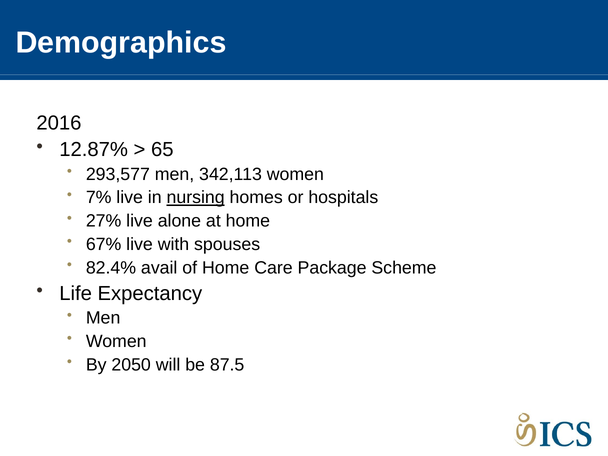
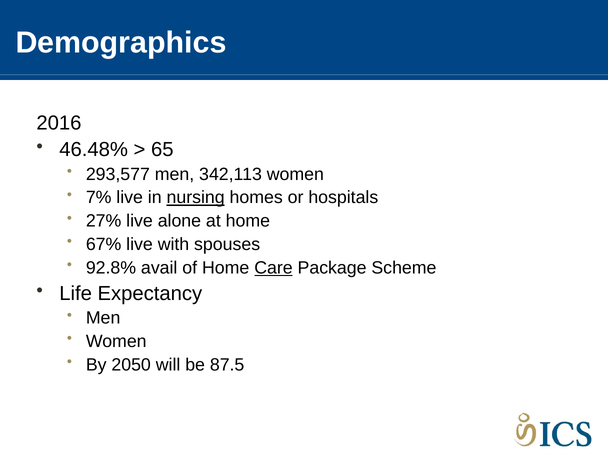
12.87%: 12.87% -> 46.48% (94, 150)
82.4%: 82.4% -> 92.8% (111, 268)
Care underline: none -> present (273, 268)
